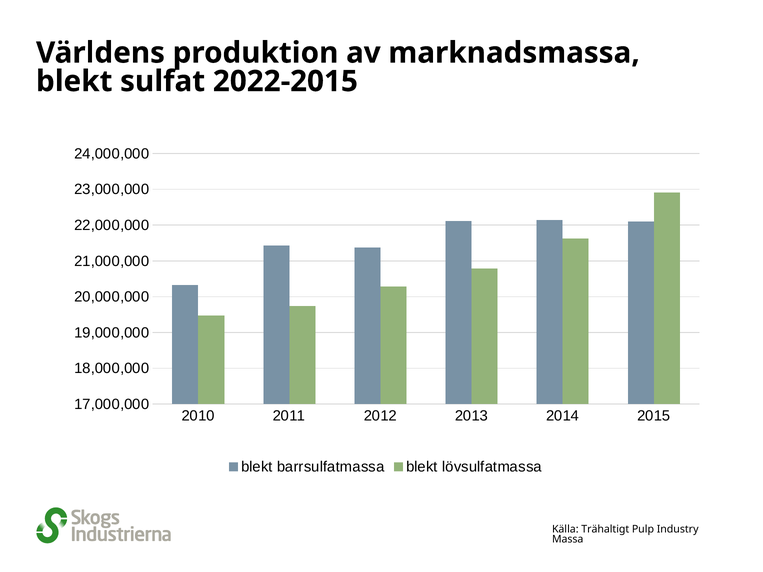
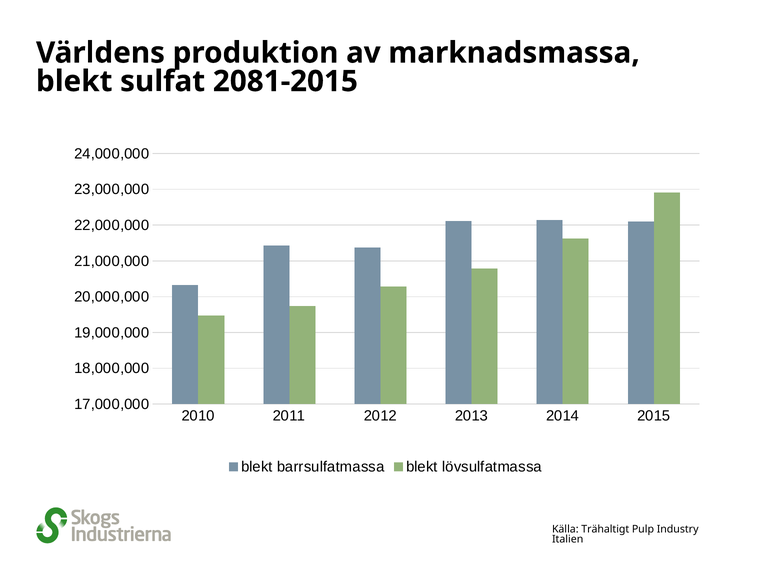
2022-2015: 2022-2015 -> 2081-2015 (285, 81)
Massa: Massa -> Italien (568, 540)
